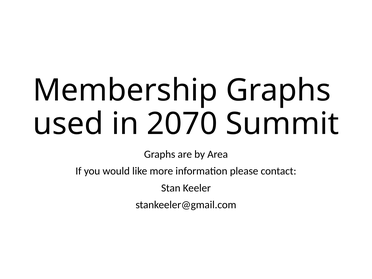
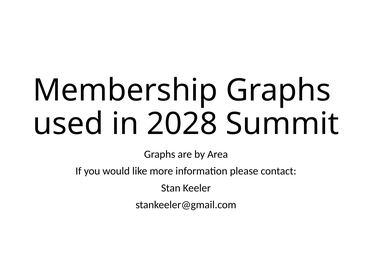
2070: 2070 -> 2028 (182, 124)
